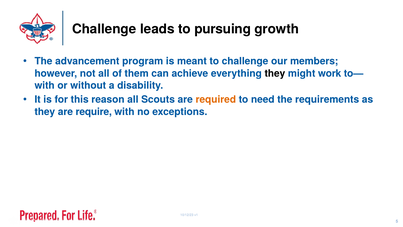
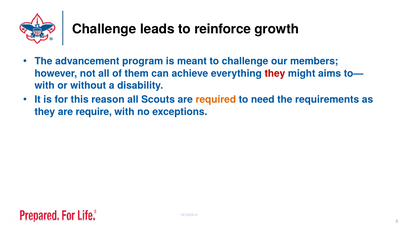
pursuing: pursuing -> reinforce (223, 29)
they colour: black -> red (275, 73)
work: work -> aims (330, 73)
